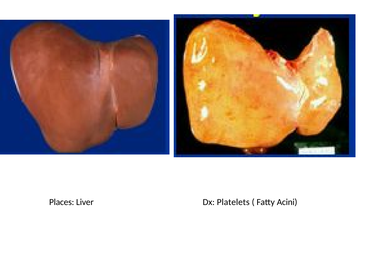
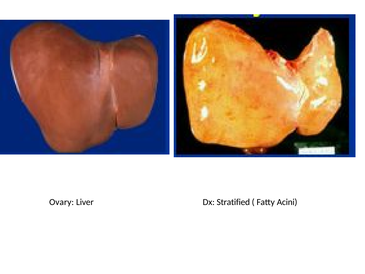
Places: Places -> Ovary (62, 202)
Platelets: Platelets -> Stratified (233, 202)
